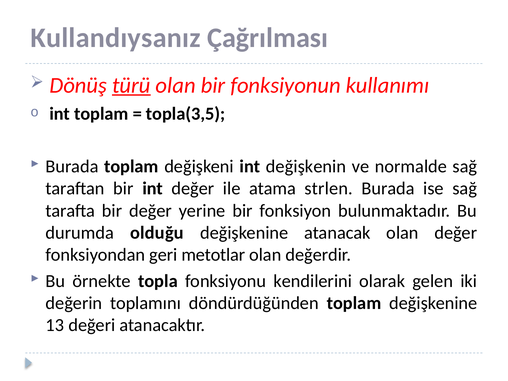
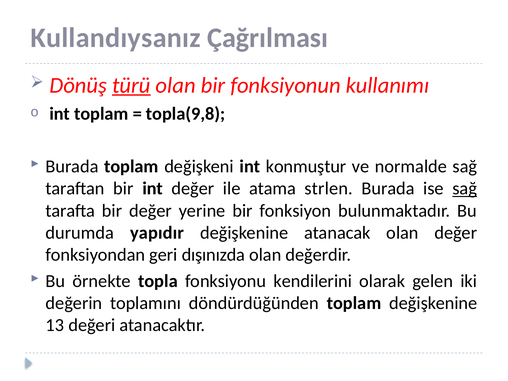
topla(3,5: topla(3,5 -> topla(9,8 (186, 114)
değişkenin: değişkenin -> konmuştur (306, 167)
sağ underline: none -> present (465, 189)
olduğu: olduğu -> yapıdır (157, 233)
metotlar: metotlar -> dışınızda (213, 255)
